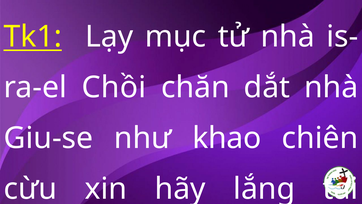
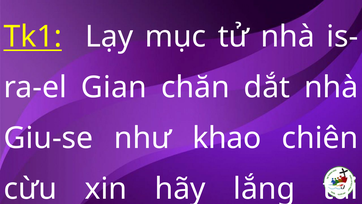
Chồi: Chồi -> Gian (114, 87)
